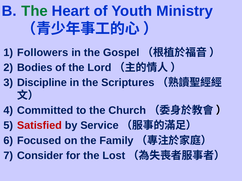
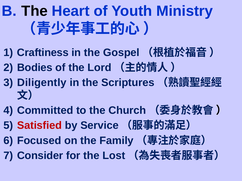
The colour: green -> black (35, 11)
Followers: Followers -> Craftiness (43, 53)
Discipline: Discipline -> Diligently (42, 83)
